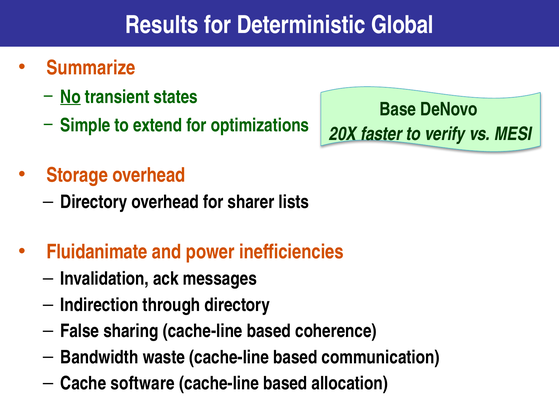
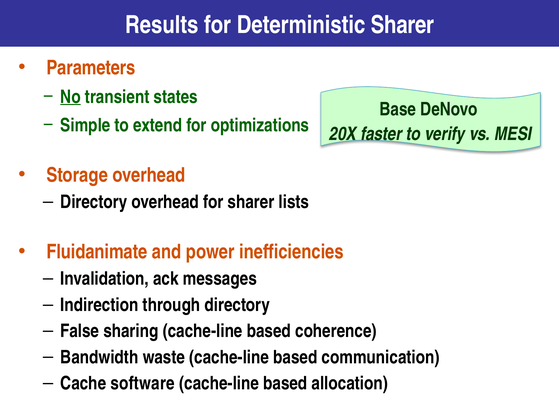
Deterministic Global: Global -> Sharer (402, 25)
Summarize: Summarize -> Parameters (91, 68)
